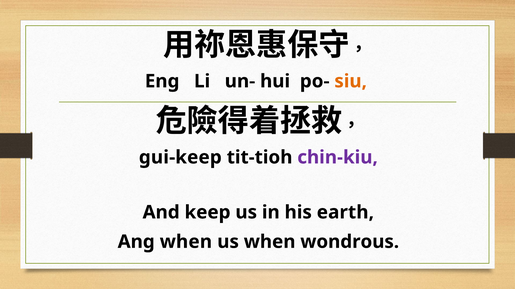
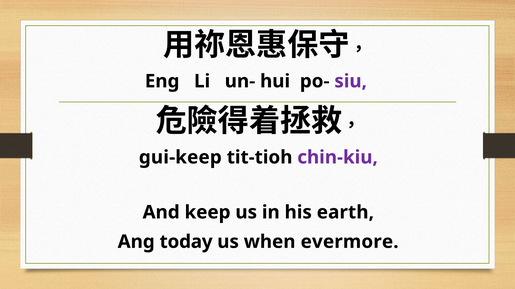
siu colour: orange -> purple (351, 81)
Ang when: when -> today (186, 242)
wondrous: wondrous -> evermore (350, 242)
